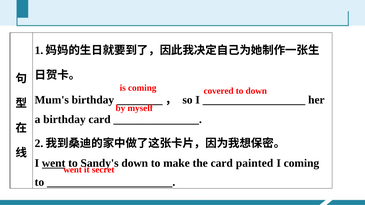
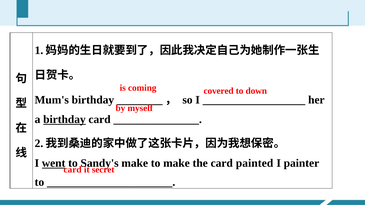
birthday underline: none -> present (64, 120)
down: down -> make (135, 163)
I coming: coming -> painter (301, 163)
went: went -> card (73, 170)
